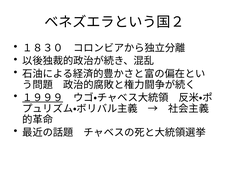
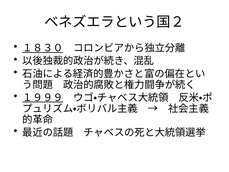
１８３０ underline: none -> present (43, 48)
